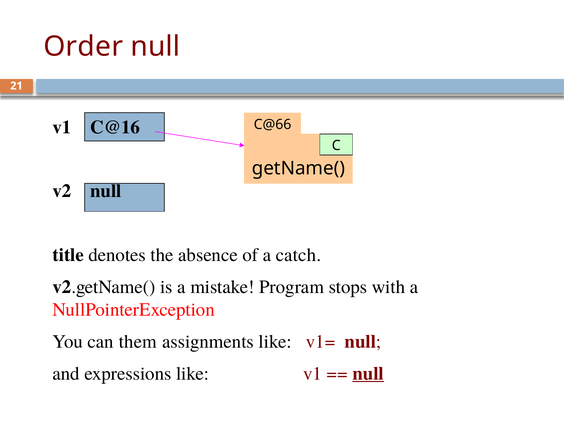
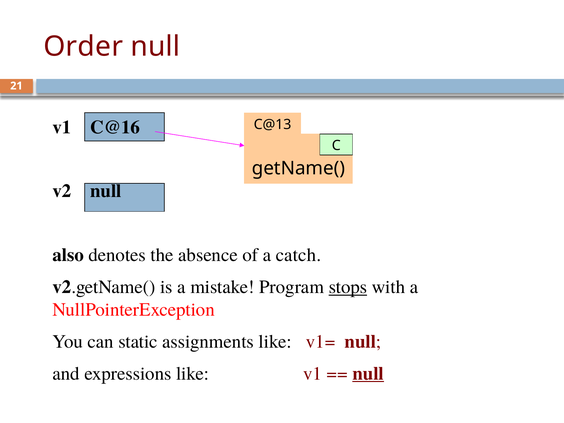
C@66: C@66 -> C@13 (273, 124)
title: title -> also (68, 255)
stops underline: none -> present (348, 287)
them: them -> static (138, 342)
